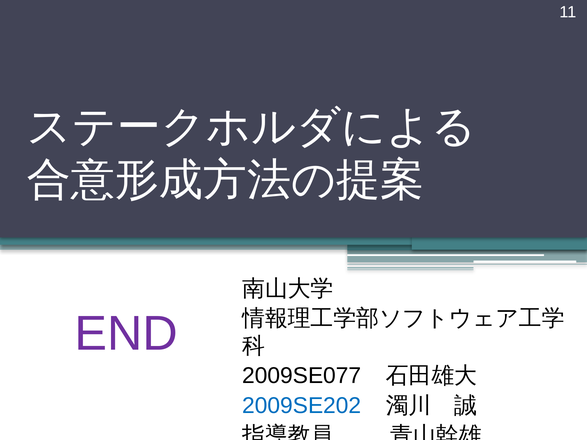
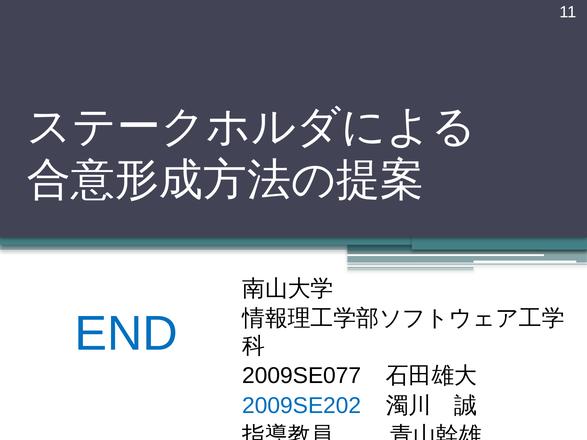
END colour: purple -> blue (126, 334)
